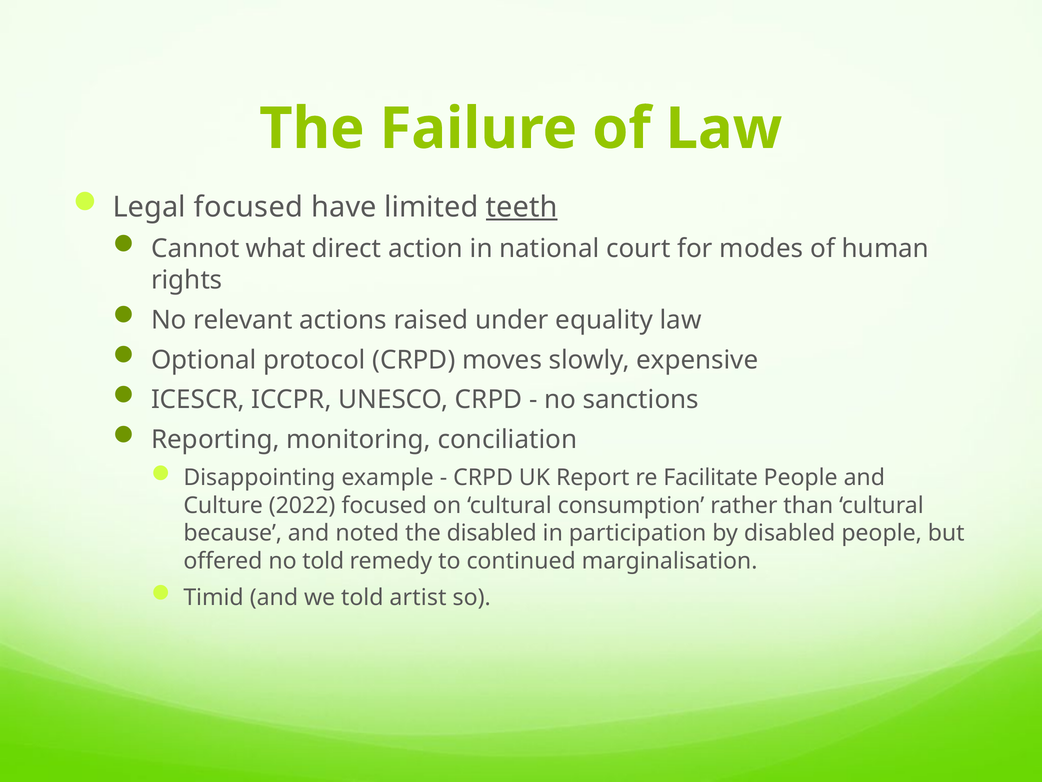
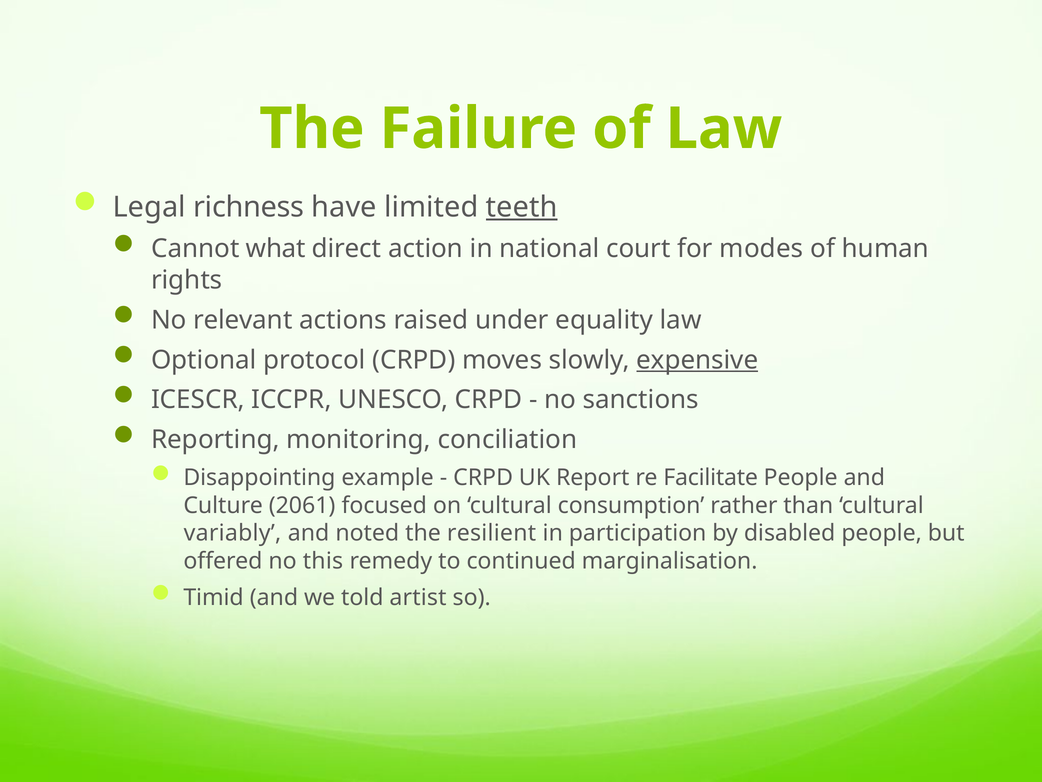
Legal focused: focused -> richness (249, 207)
expensive underline: none -> present (697, 360)
2022: 2022 -> 2061 (302, 505)
because: because -> variably (233, 533)
the disabled: disabled -> resilient (492, 533)
no told: told -> this (323, 561)
